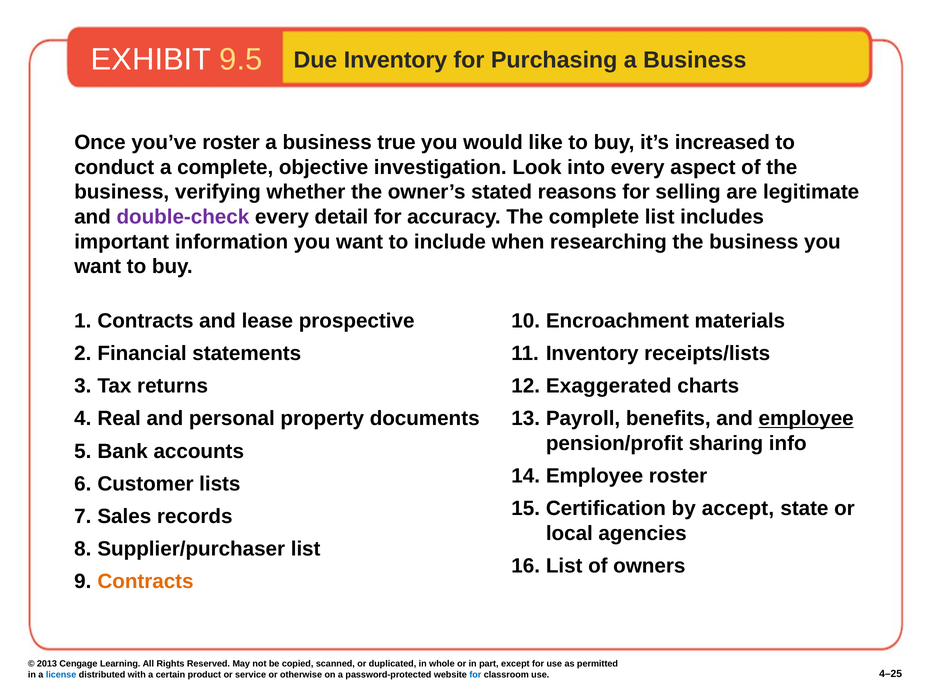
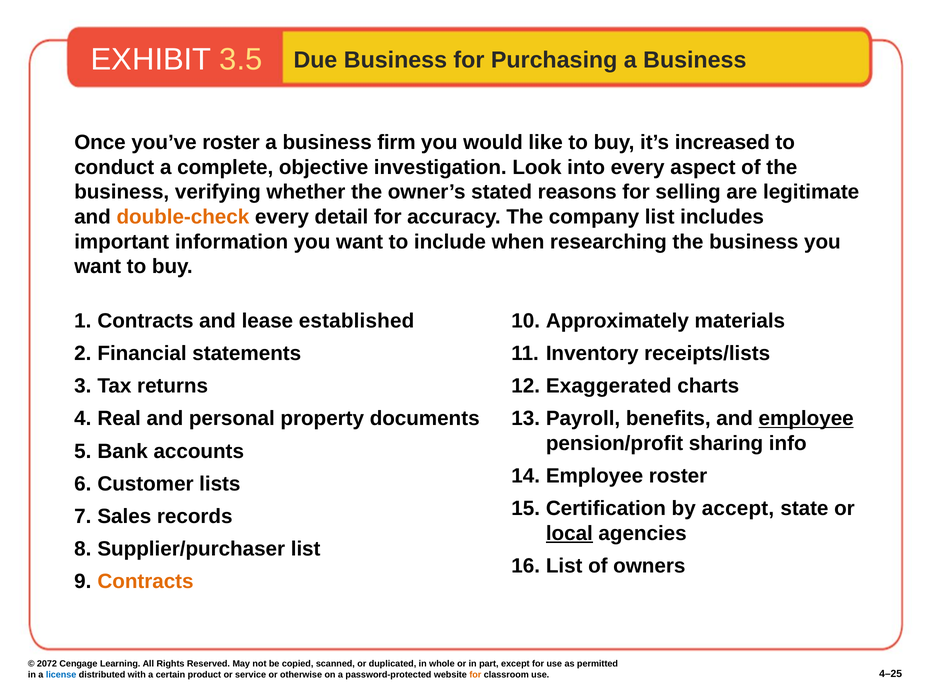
9.5: 9.5 -> 3.5 (241, 59)
Due Inventory: Inventory -> Business (395, 60)
true: true -> firm (396, 142)
double-check colour: purple -> orange (183, 217)
The complete: complete -> company (594, 217)
prospective: prospective -> established (357, 321)
Encroachment: Encroachment -> Approximately (617, 321)
local underline: none -> present (569, 533)
2013: 2013 -> 2072 (47, 663)
for colour: blue -> orange (475, 674)
